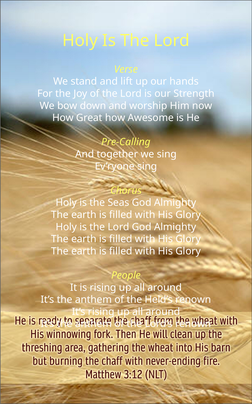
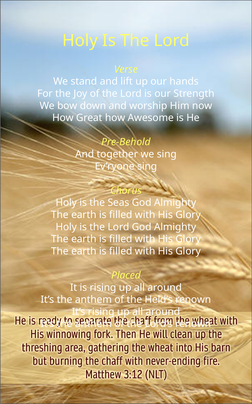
Pre-Calling: Pre-Calling -> Pre-Behold (126, 142)
People: People -> Placed (126, 275)
